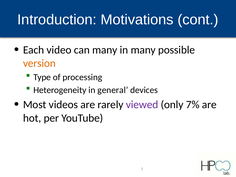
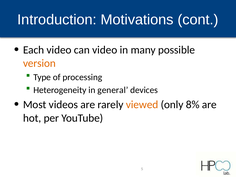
can many: many -> video (105, 50)
viewed colour: purple -> orange (142, 105)
7%: 7% -> 8% (193, 105)
